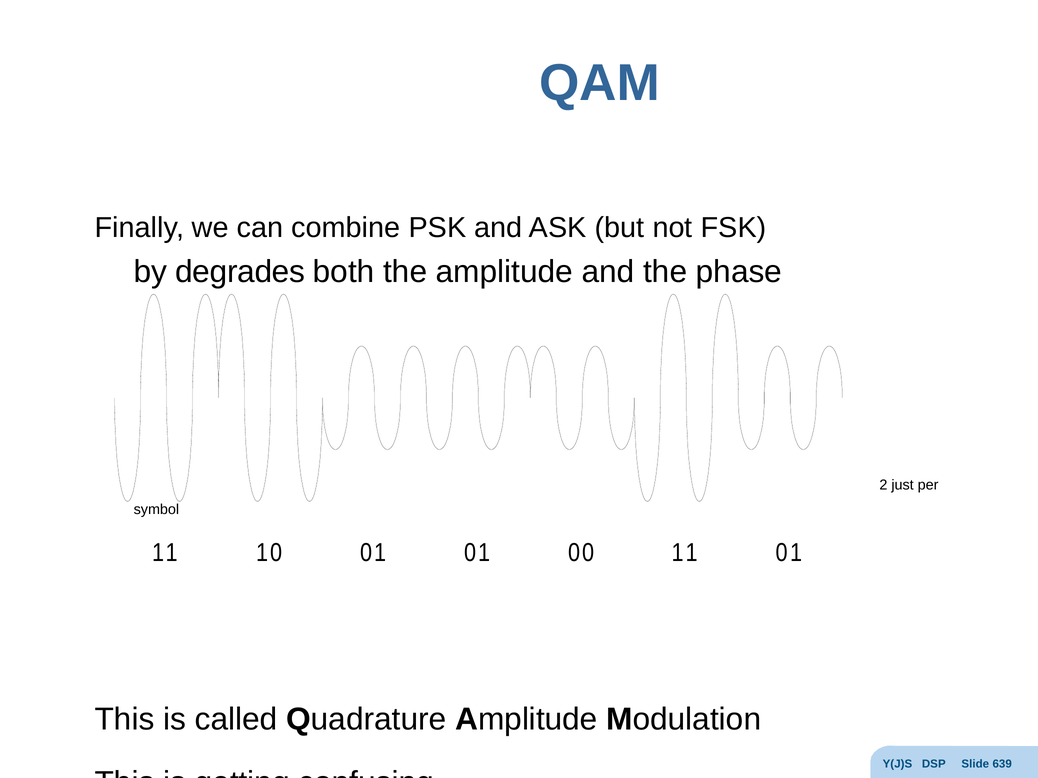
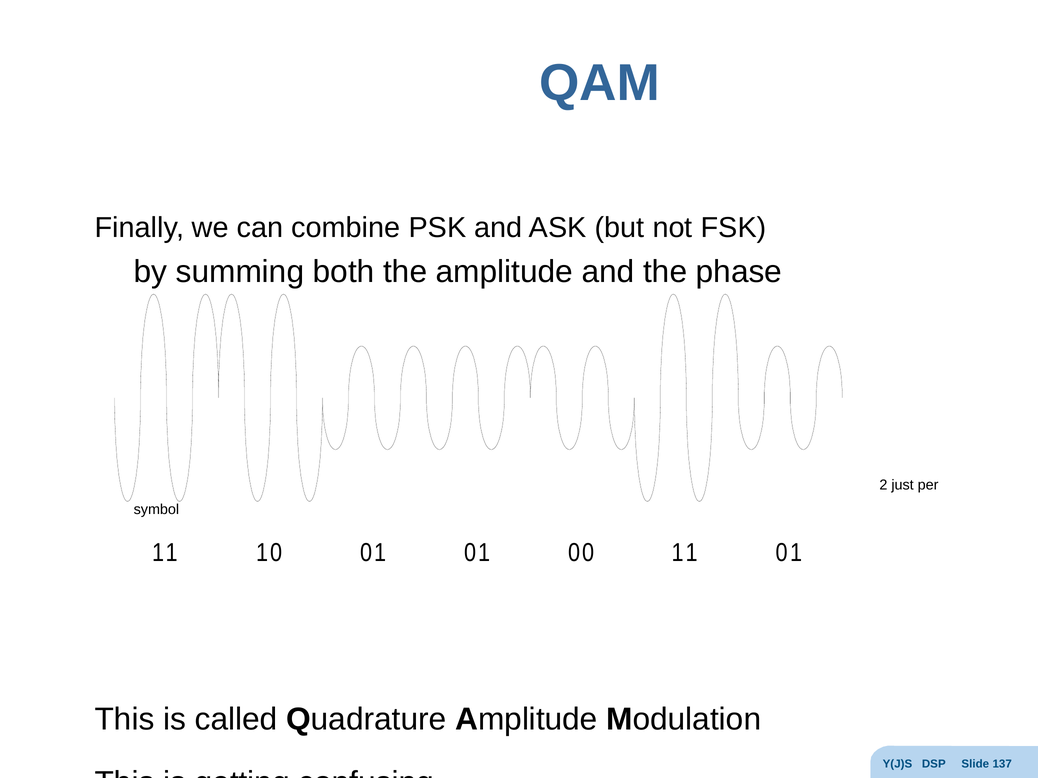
degrades: degrades -> summing (240, 272)
639: 639 -> 137 (1002, 764)
